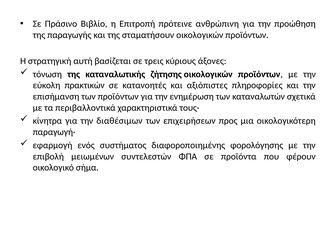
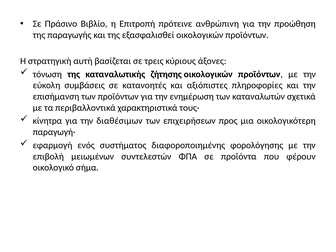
σταματήσουν: σταματήσουν -> εξασφαλισθεί (148, 35)
πρακτικών: πρακτικών -> συμβάσεις (85, 85)
